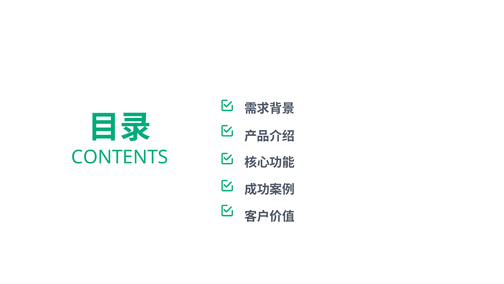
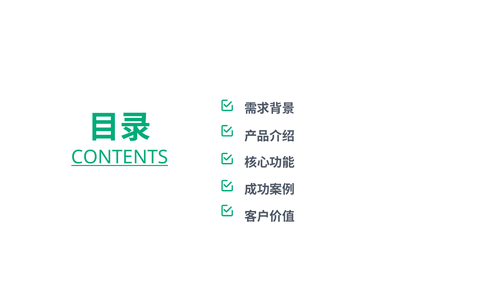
CONTENTS underline: none -> present (120, 157)
